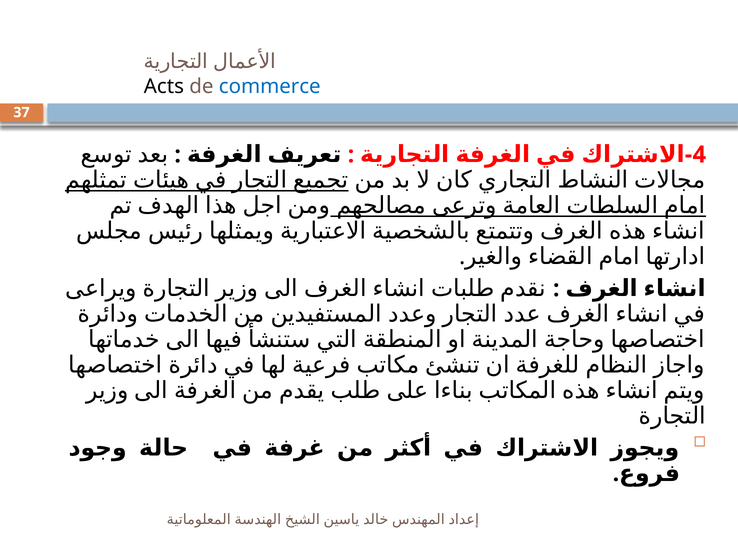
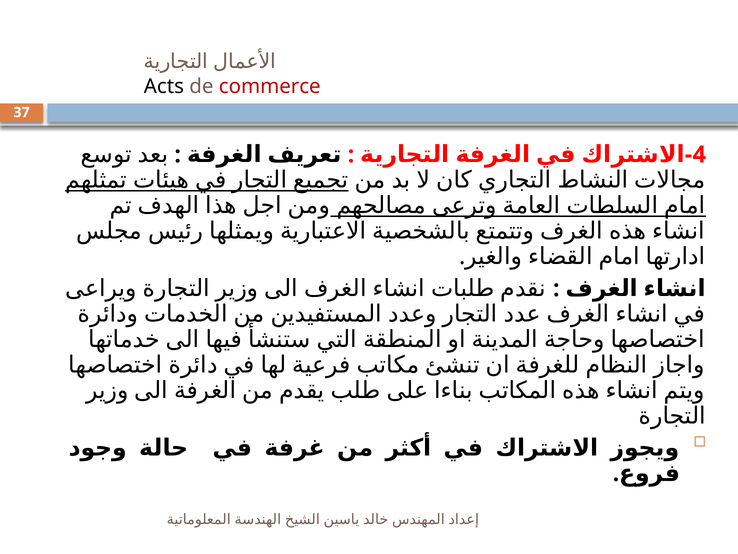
commerce colour: blue -> red (270, 86)
